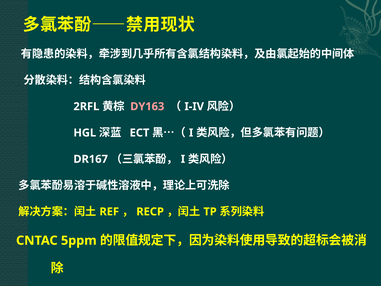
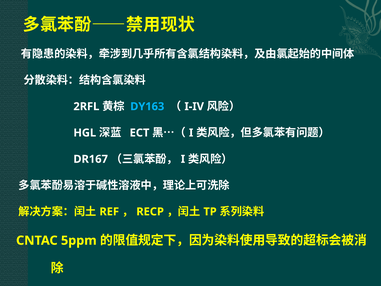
DY163 colour: pink -> light blue (147, 106)
